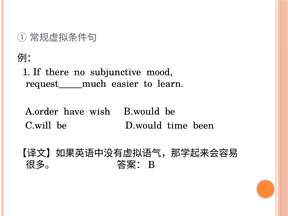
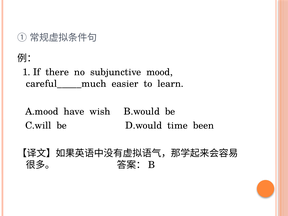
request_____much: request_____much -> careful_____much (66, 84)
A.order: A.order -> A.mood (42, 112)
